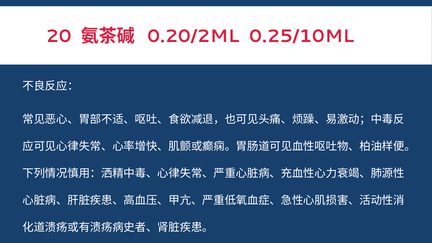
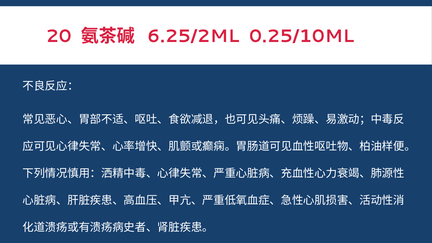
0.20/2ML: 0.20/2ML -> 6.25/2ML (193, 36)
